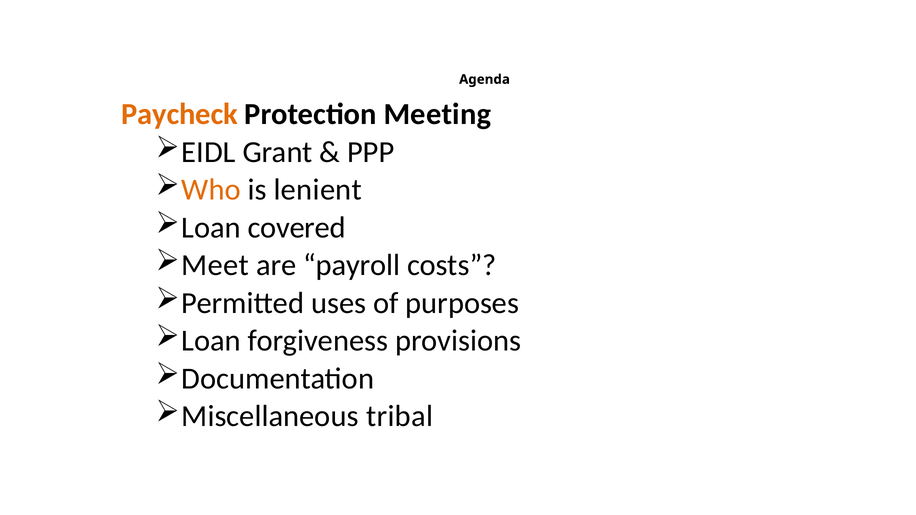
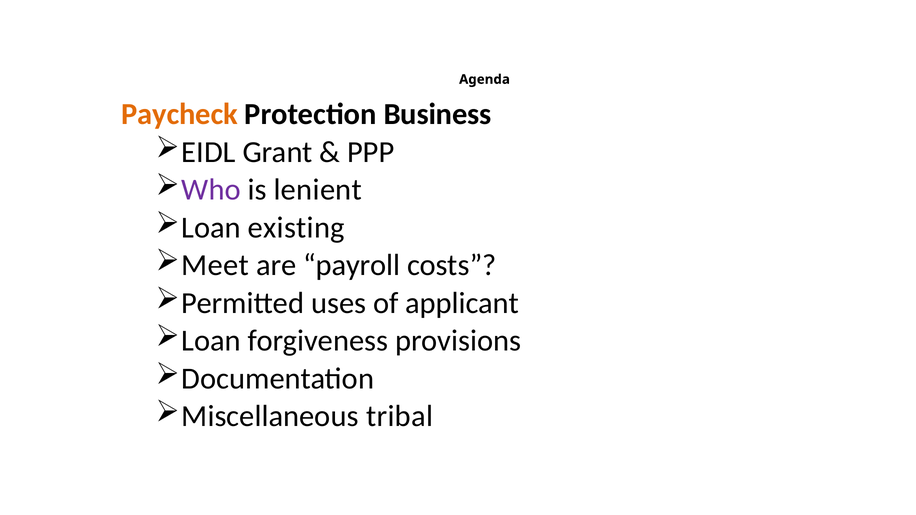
Meeting: Meeting -> Business (438, 114)
Who colour: orange -> purple (211, 190)
covered: covered -> existing (296, 228)
purposes: purposes -> applicant (462, 303)
